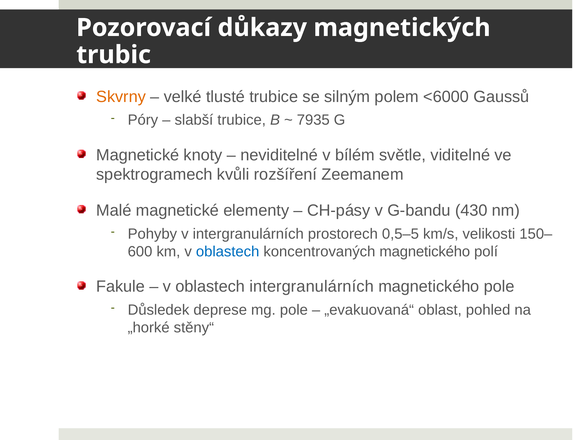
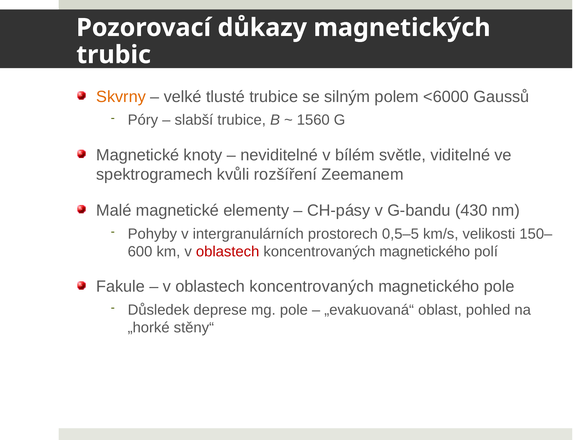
7935: 7935 -> 1560 (313, 120)
oblastech colour: blue -> red (228, 252)
intergranulárních: intergranulárních -> koncentrovaných (312, 287)
